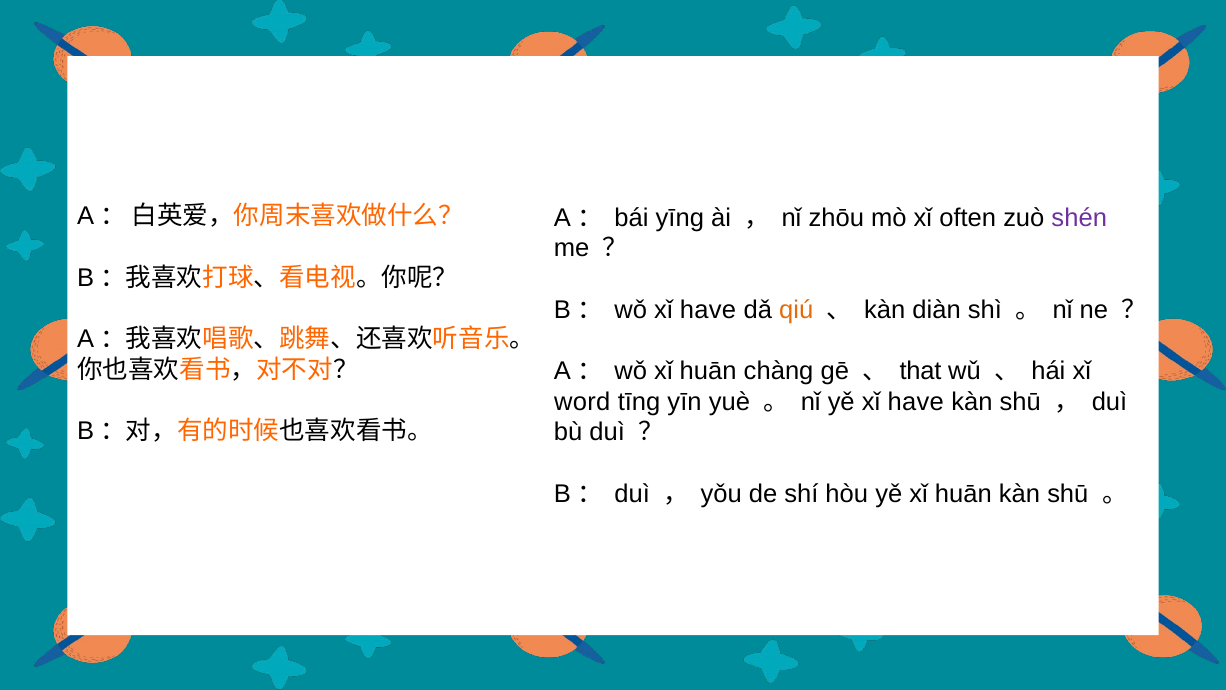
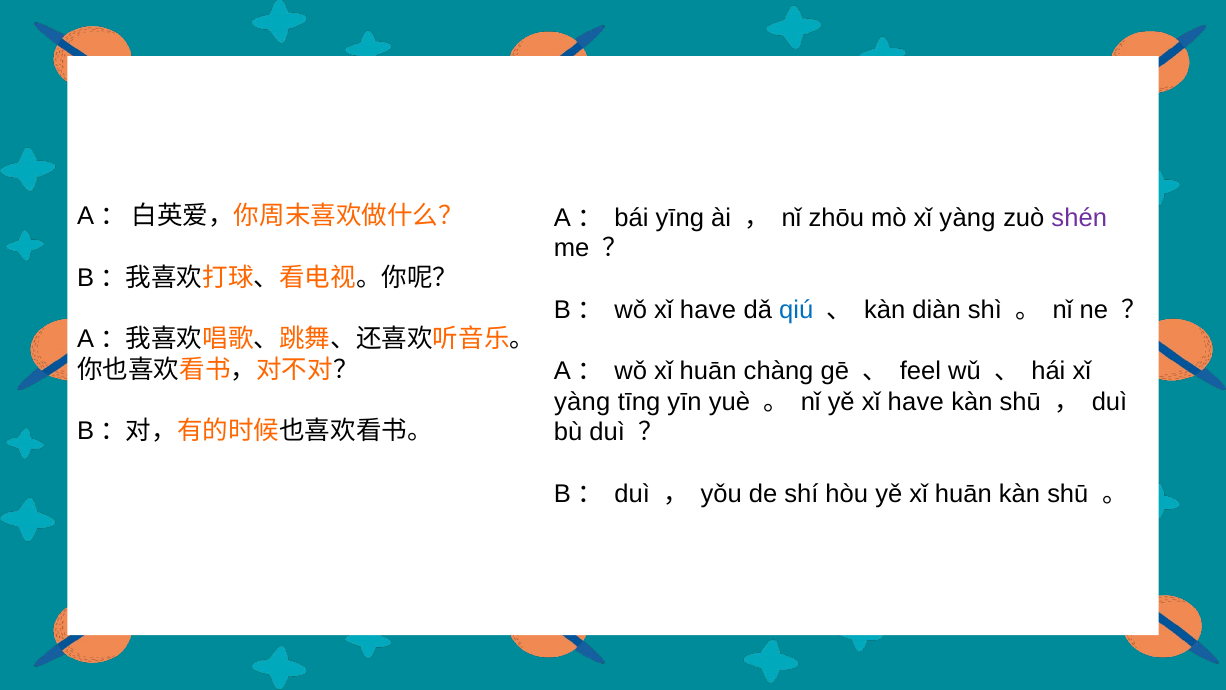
mò xǐ often: often -> yàng (968, 218)
qiú colour: orange -> blue (796, 310)
that: that -> feel (920, 371)
word: word -> yàng (582, 401)
